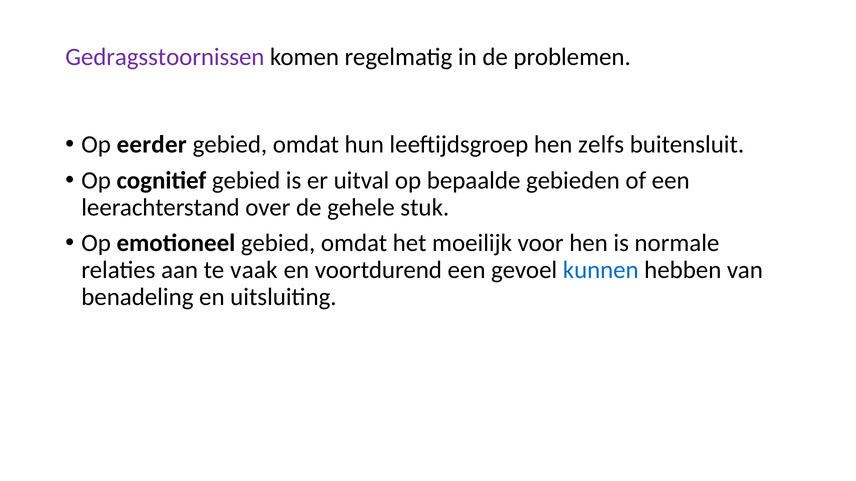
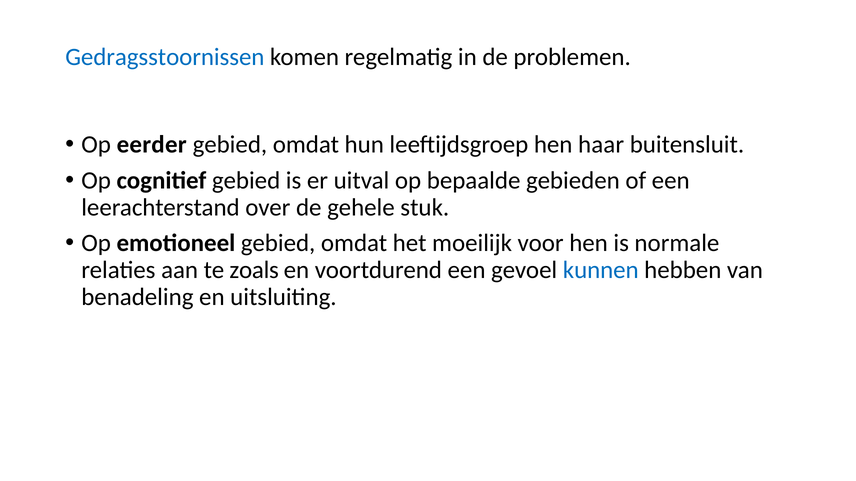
Gedragsstoornissen colour: purple -> blue (165, 57)
zelfs: zelfs -> haar (601, 145)
vaak: vaak -> zoals (254, 270)
